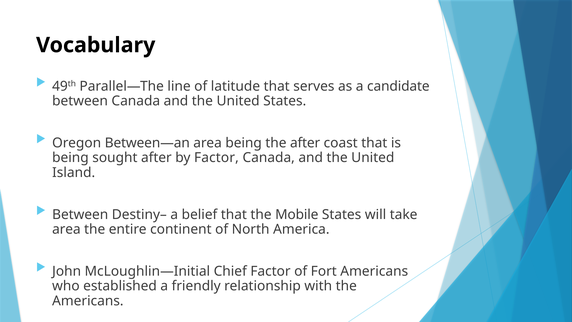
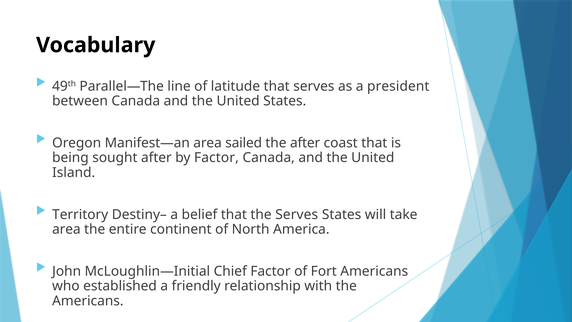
candidate: candidate -> president (398, 86)
Between—an: Between—an -> Manifest—an (147, 143)
area being: being -> sailed (244, 143)
Between: Between -> Territory (80, 214)
the Mobile: Mobile -> Serves (297, 214)
